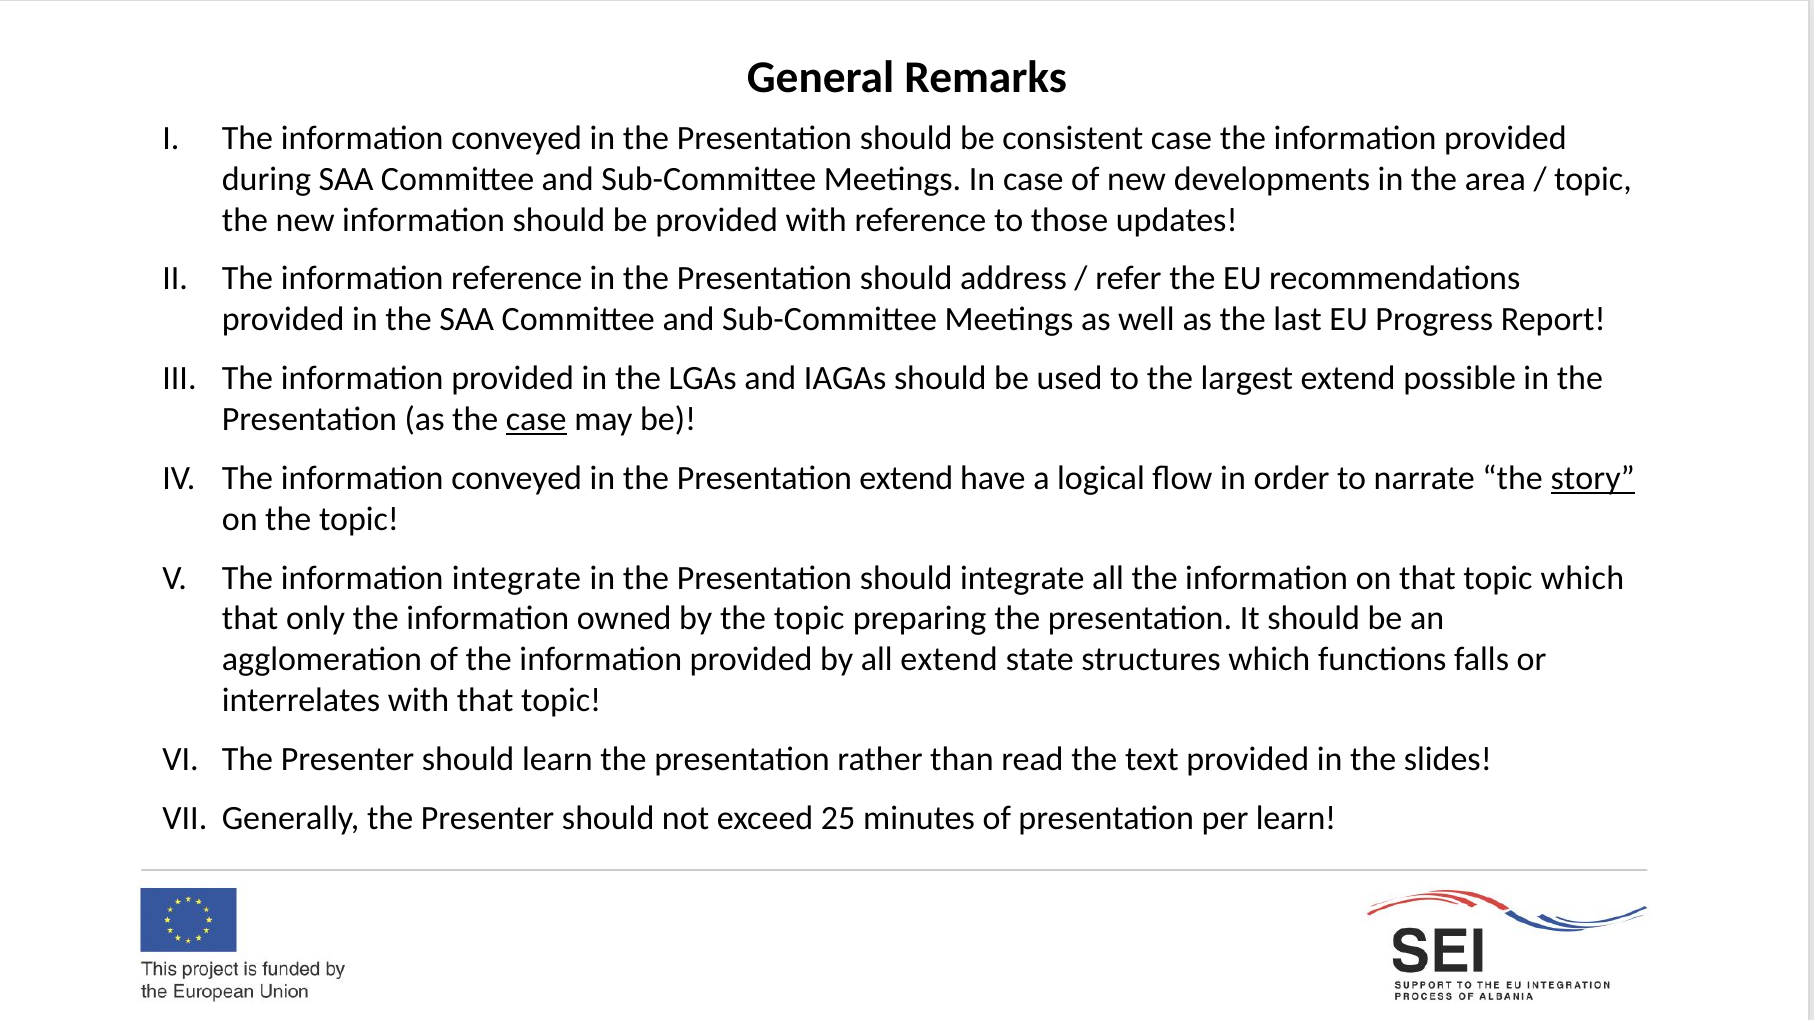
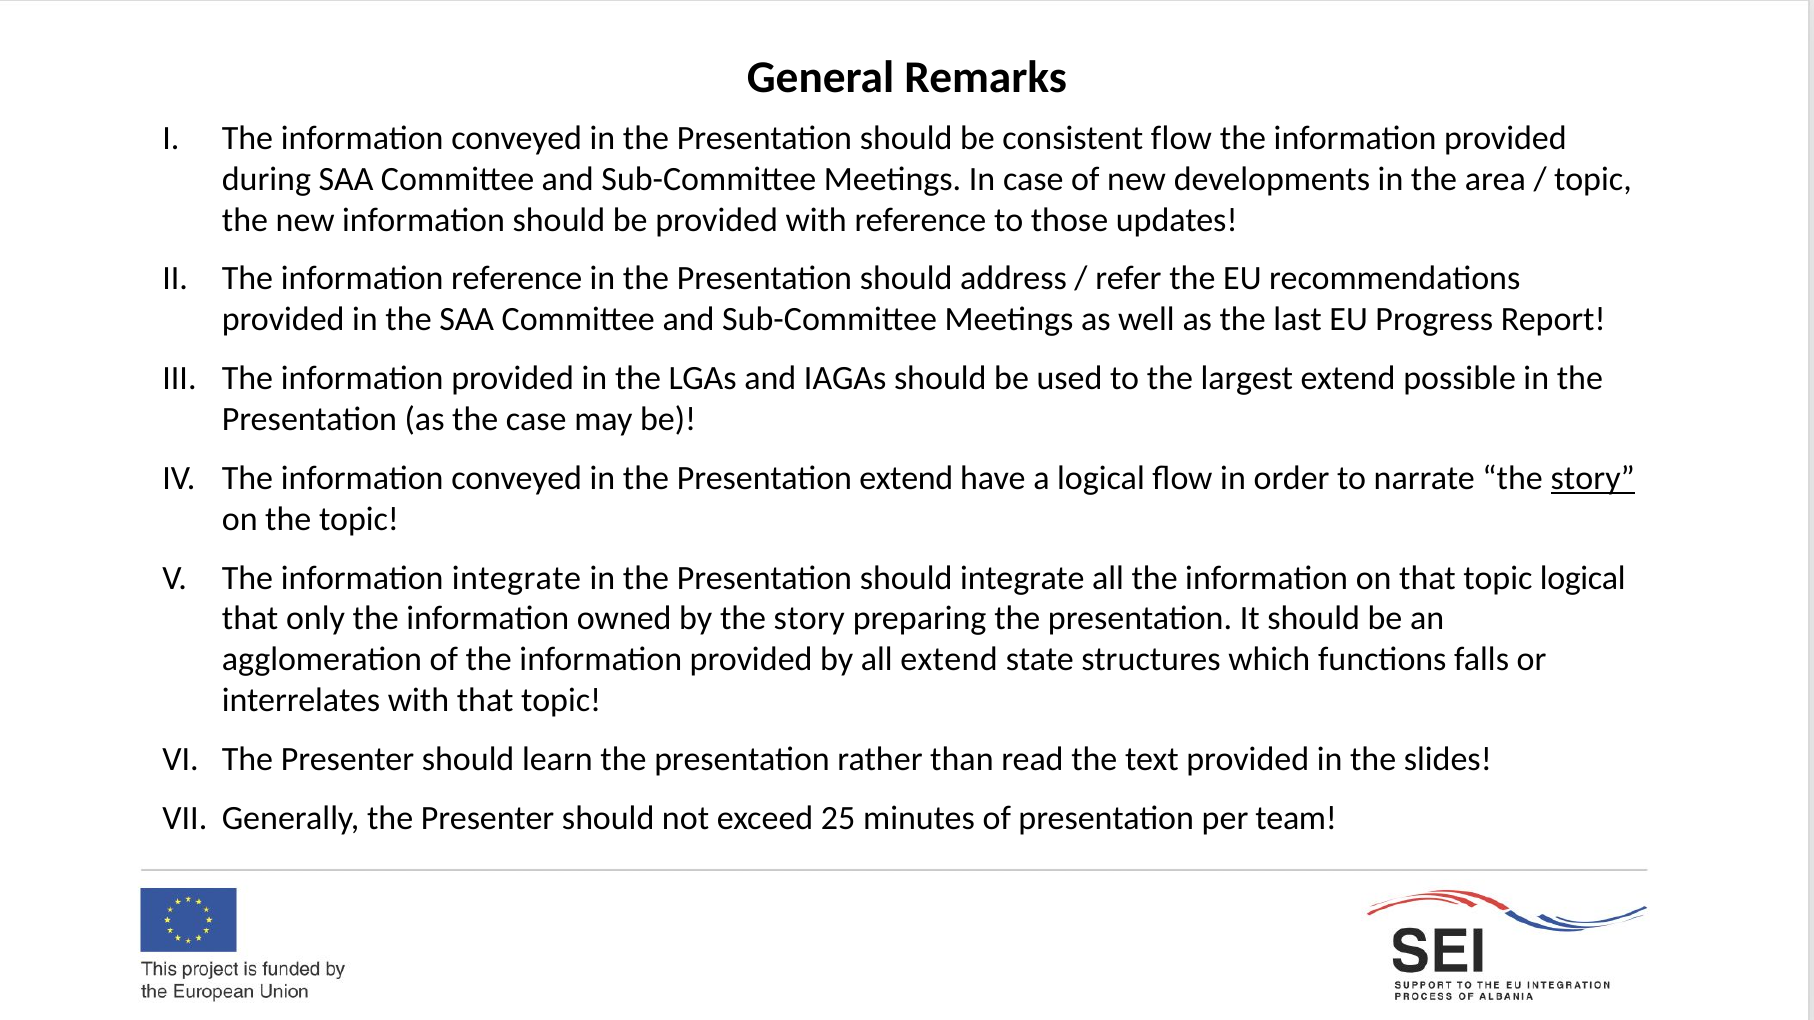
consistent case: case -> flow (1181, 138)
case underline: present -> none (536, 419)
topic which: which -> logical (1583, 578)
by the topic: topic -> story (809, 619)
per learn: learn -> team (1296, 818)
